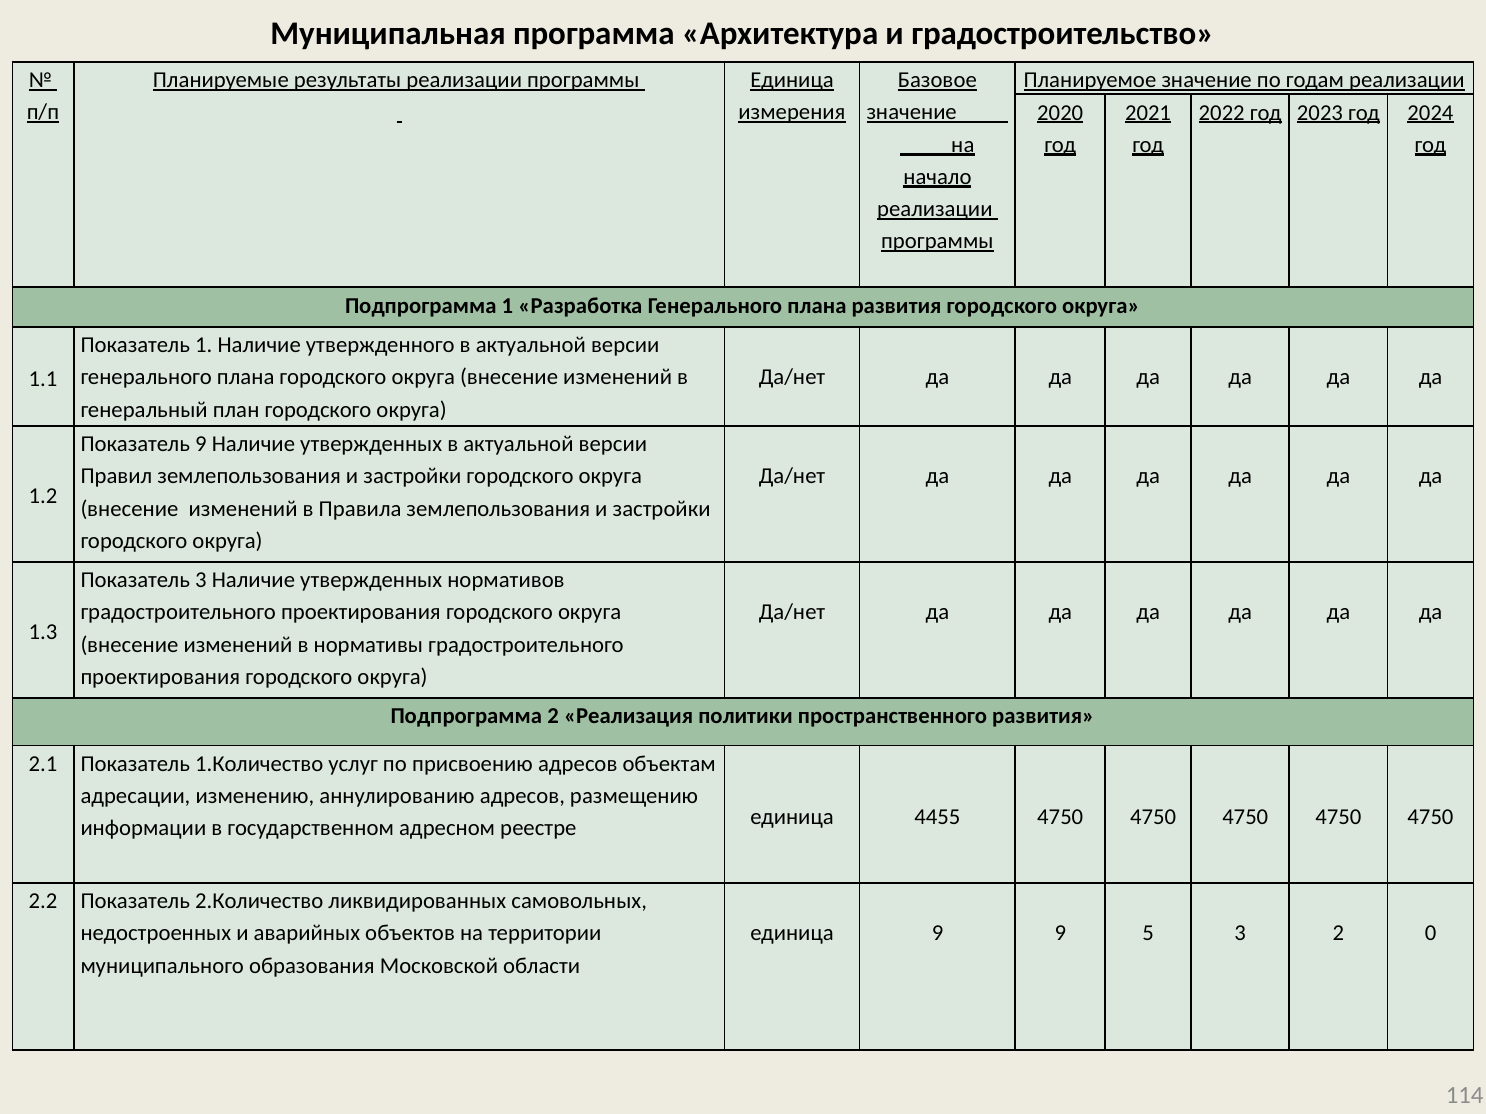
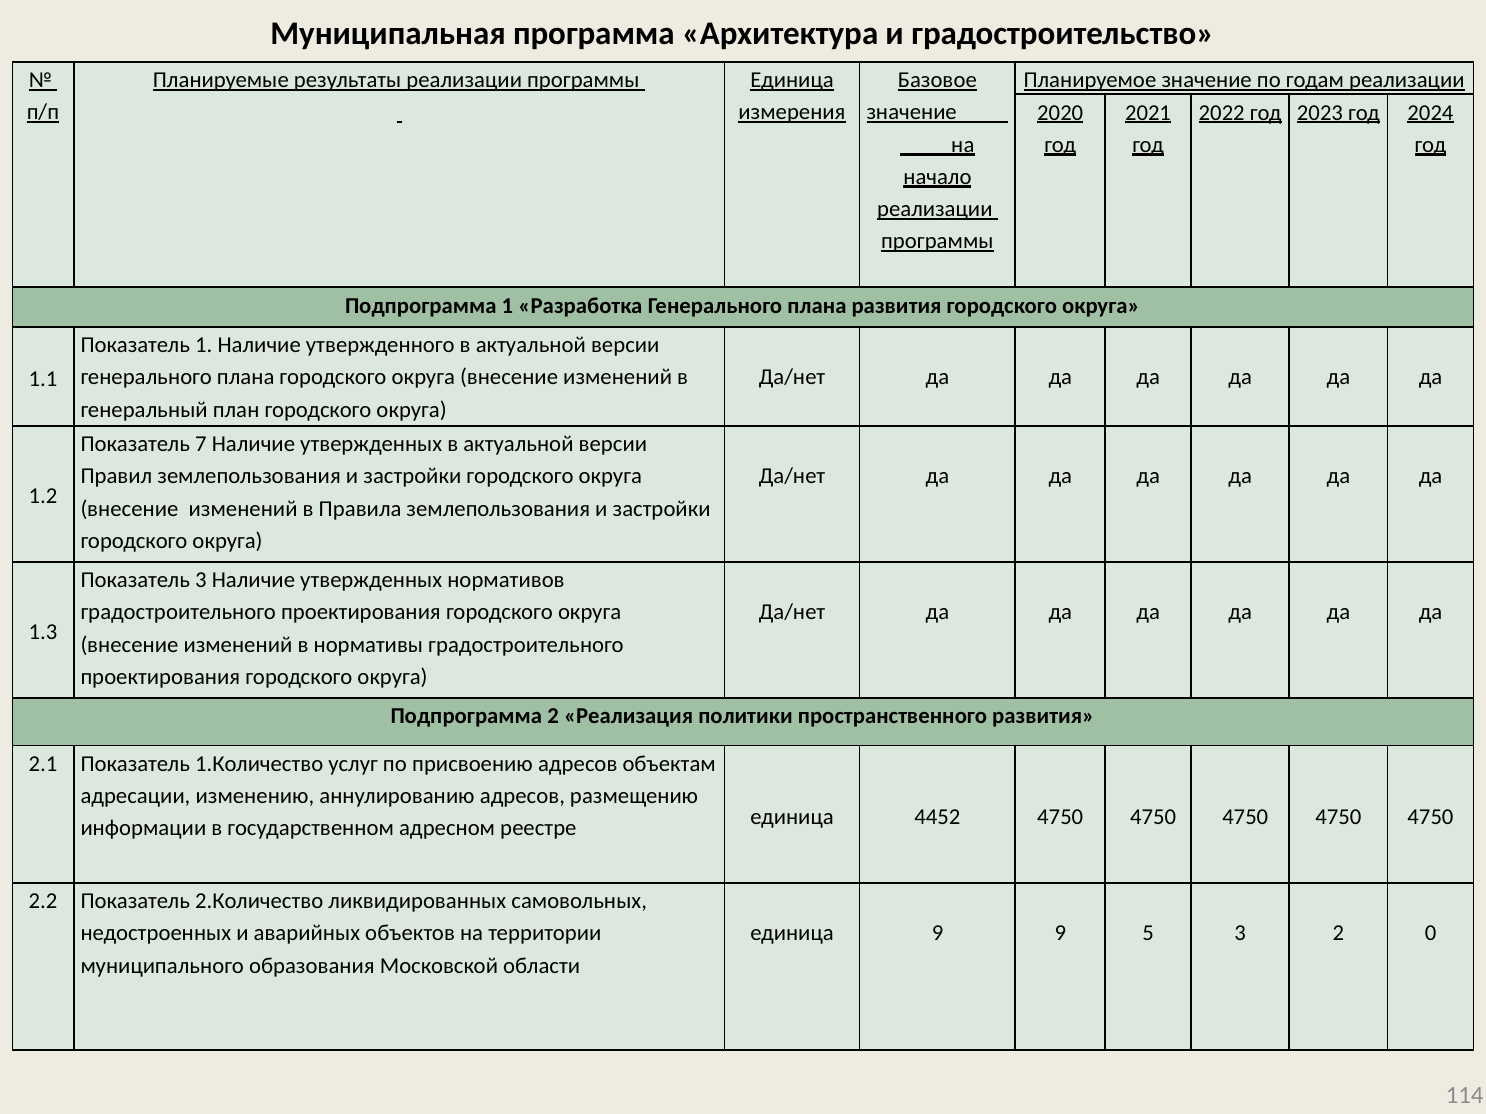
Показатель 9: 9 -> 7 (201, 444)
4455: 4455 -> 4452 (937, 817)
